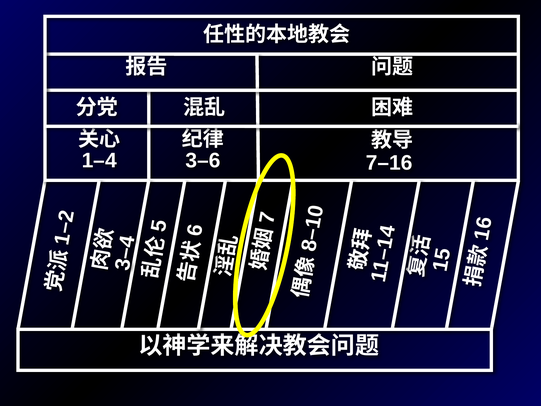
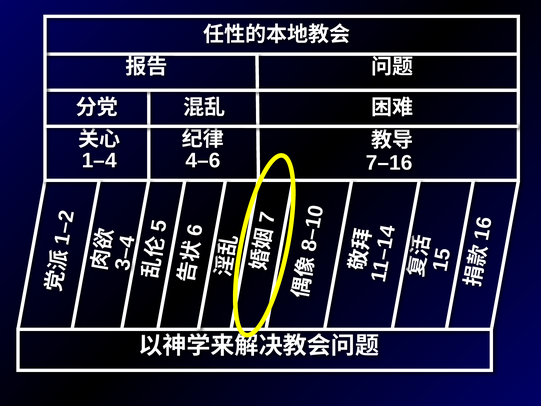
3–6: 3–6 -> 4–6 (203, 161)
